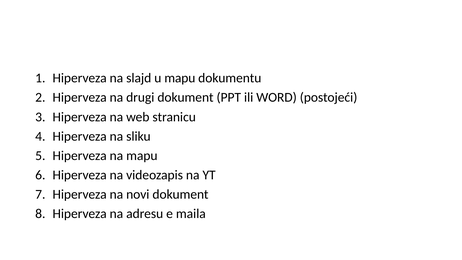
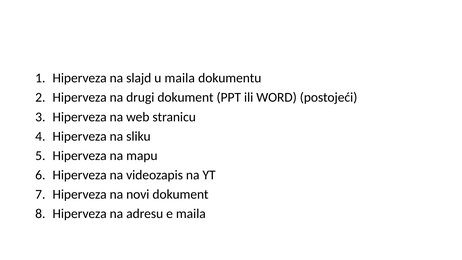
u mapu: mapu -> maila (180, 78)
